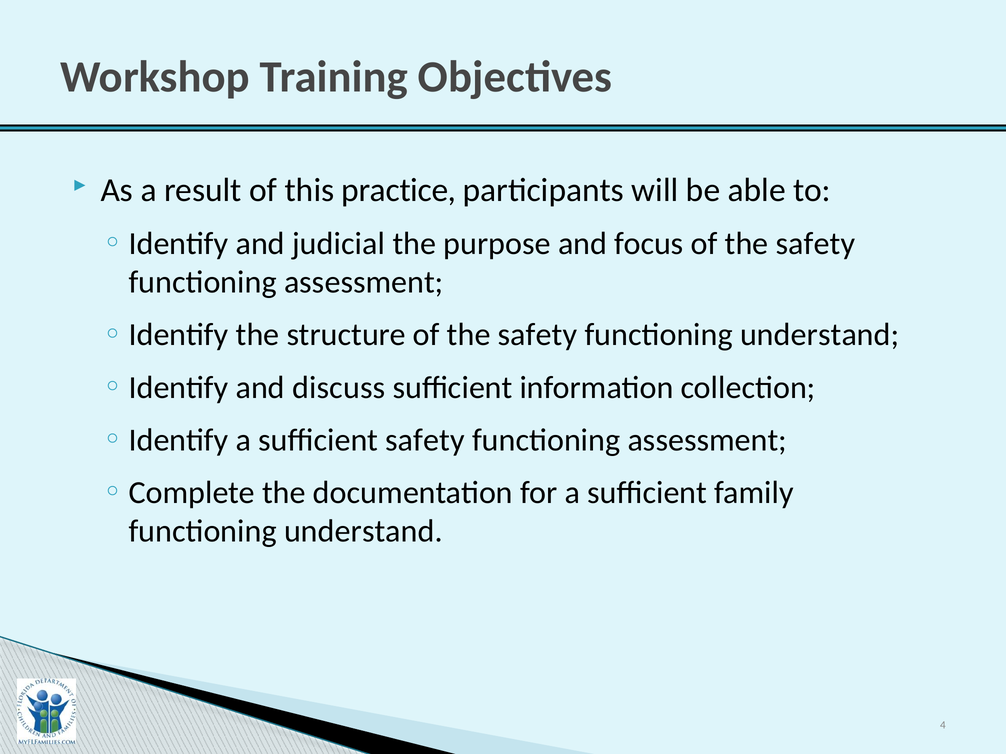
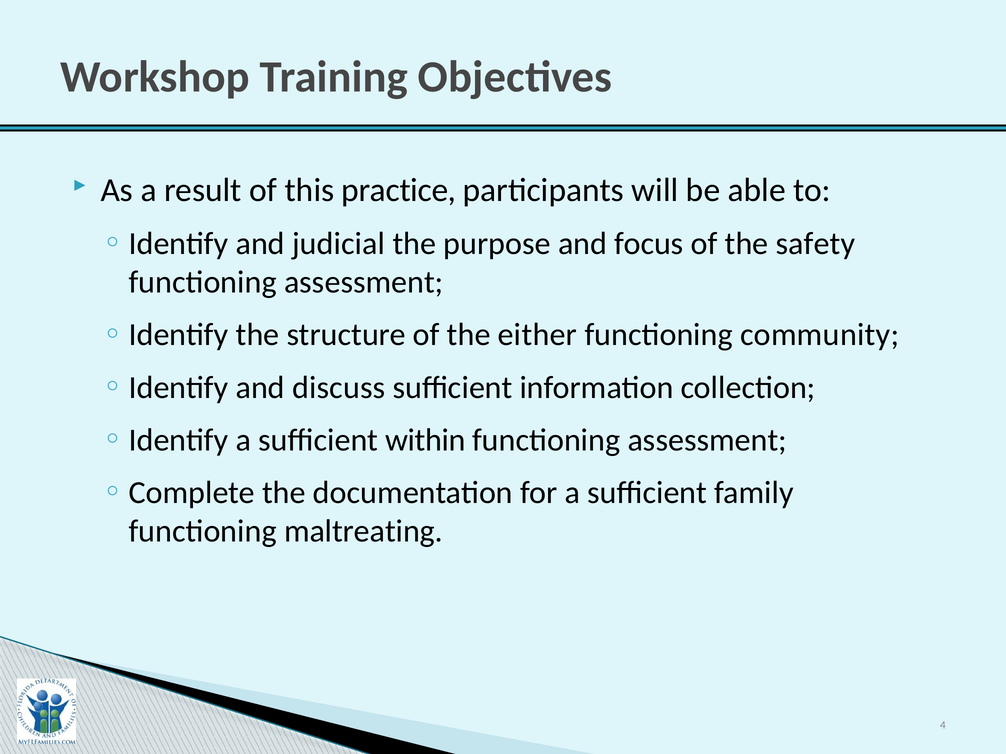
structure of the safety: safety -> either (537, 335)
understand: understand -> community (820, 335)
sufficient safety: safety -> within (425, 440)
understand: understand -> maltreating (363, 532)
